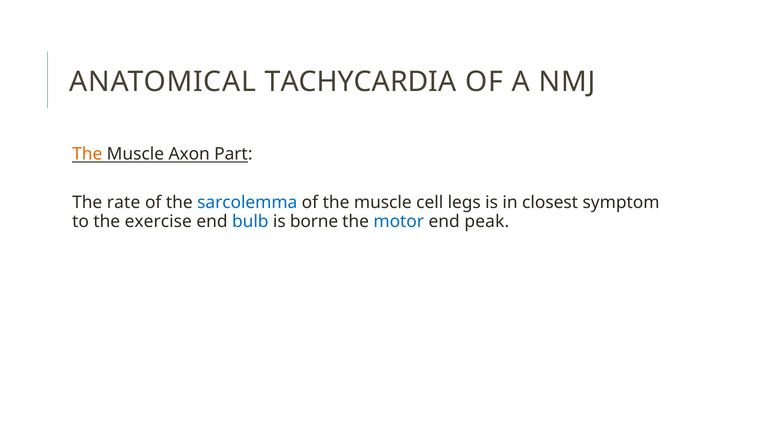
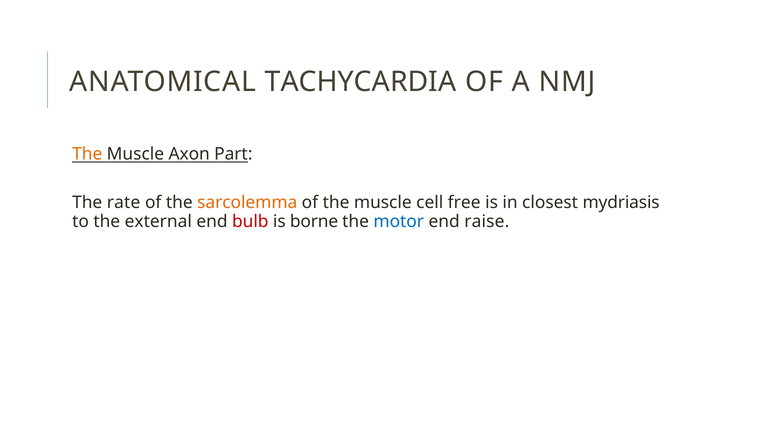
sarcolemma colour: blue -> orange (247, 203)
legs: legs -> free (464, 203)
symptom: symptom -> mydriasis (621, 203)
exercise: exercise -> external (158, 222)
bulb colour: blue -> red (250, 222)
peak: peak -> raise (487, 222)
